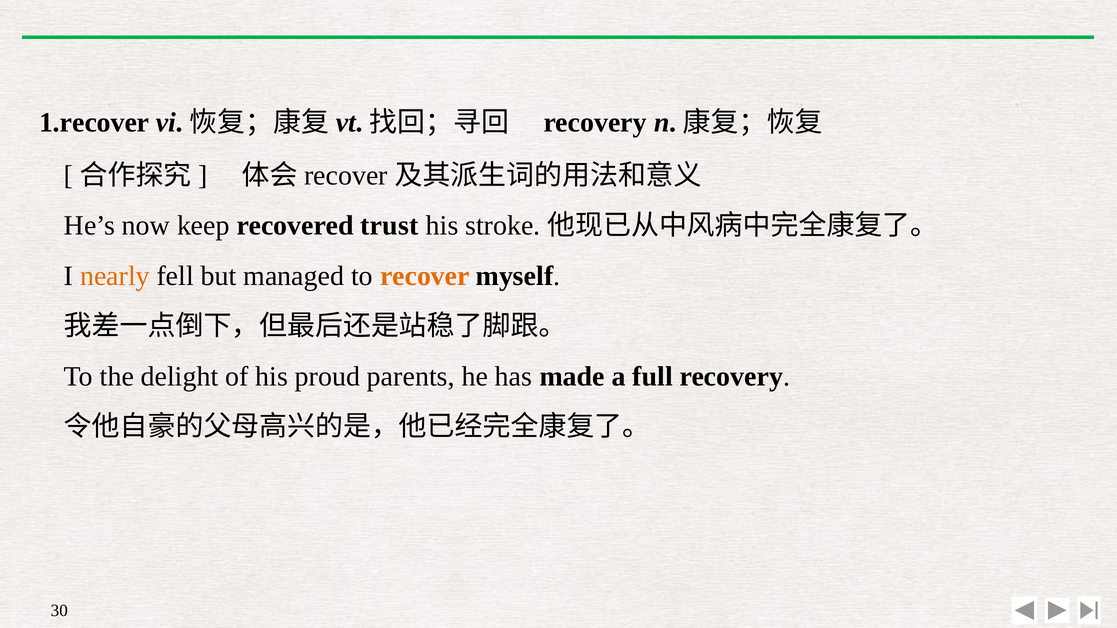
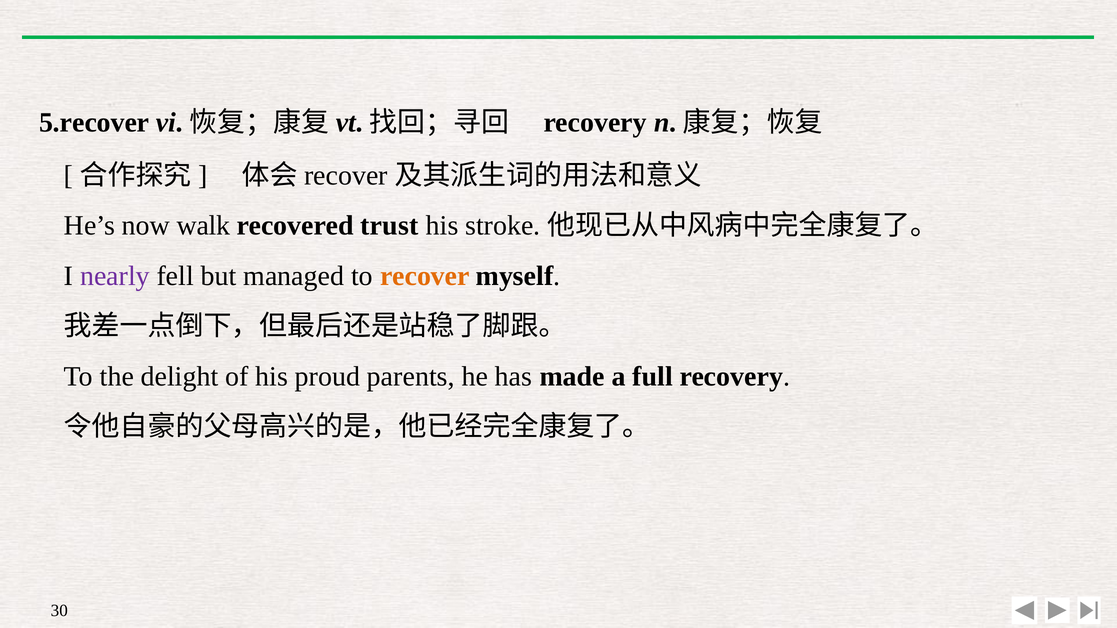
1.recover: 1.recover -> 5.recover (94, 123)
keep: keep -> walk (203, 226)
nearly colour: orange -> purple (115, 276)
